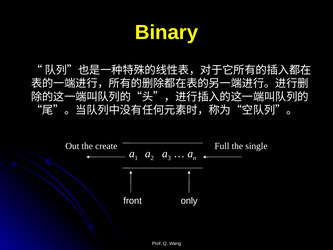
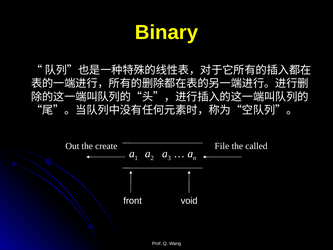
Full: Full -> File (222, 146)
single: single -> called (256, 146)
only: only -> void (189, 201)
